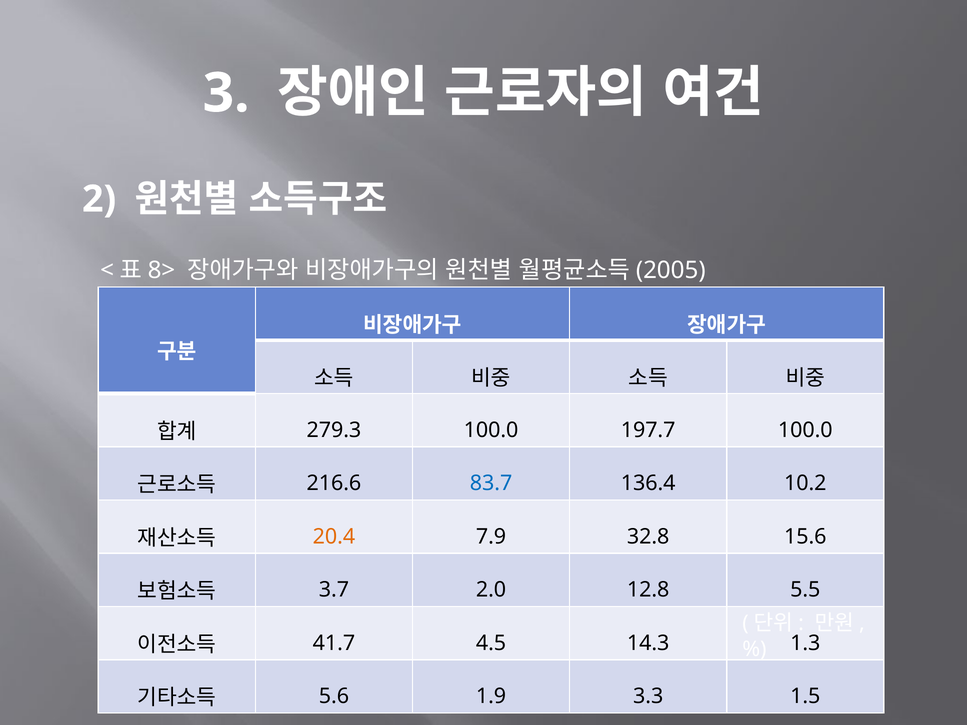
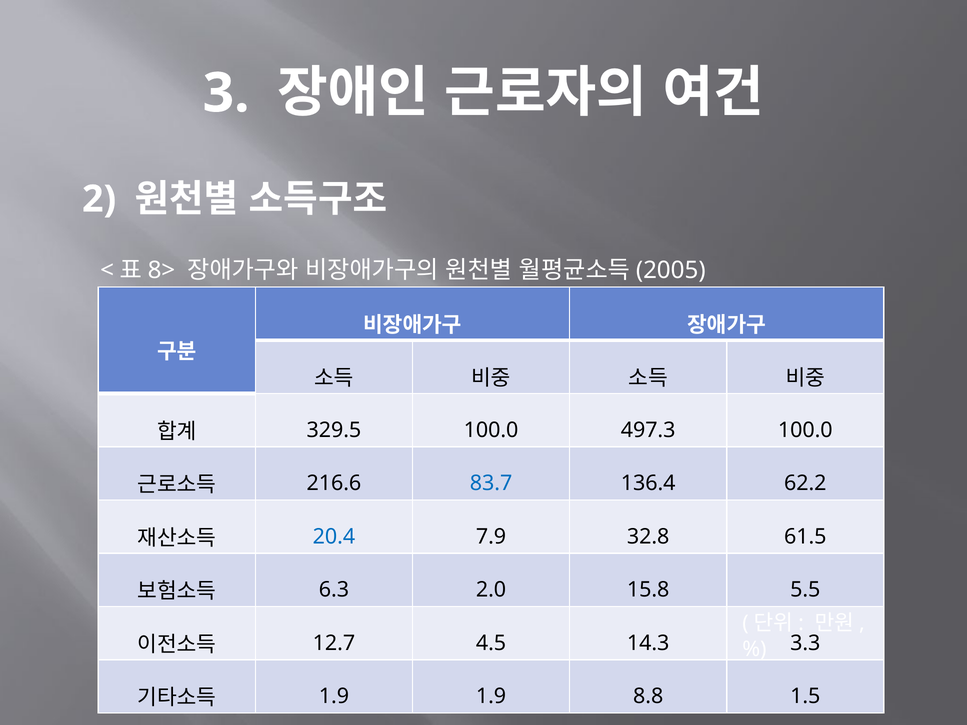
279.3: 279.3 -> 329.5 (334, 430)
197.7: 197.7 -> 497.3 (648, 430)
10.2: 10.2 -> 62.2 (805, 483)
20.4 colour: orange -> blue (334, 537)
15.6: 15.6 -> 61.5 (805, 537)
3.7: 3.7 -> 6.3 (334, 590)
12.8: 12.8 -> 15.8 (648, 590)
41.7: 41.7 -> 12.7 (334, 643)
1.3: 1.3 -> 3.3 (805, 643)
5.6: 5.6 -> 1.9 (334, 697)
3.3: 3.3 -> 8.8 (648, 697)
